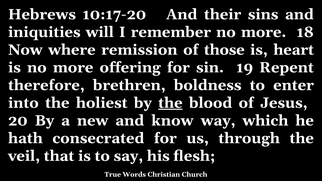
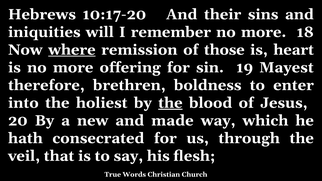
where underline: none -> present (72, 50)
Repent: Repent -> Mayest (287, 68)
know: know -> made (172, 121)
